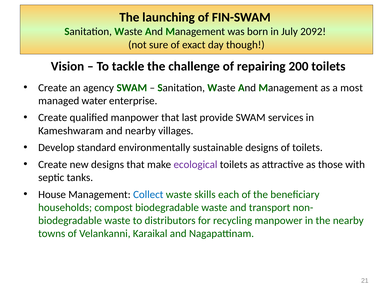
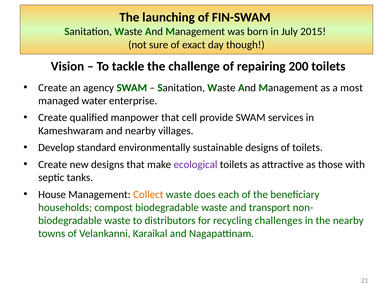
2092: 2092 -> 2015 (313, 32)
last: last -> cell (189, 118)
Collect colour: blue -> orange (148, 194)
skills: skills -> does (205, 194)
recycling manpower: manpower -> challenges (278, 221)
